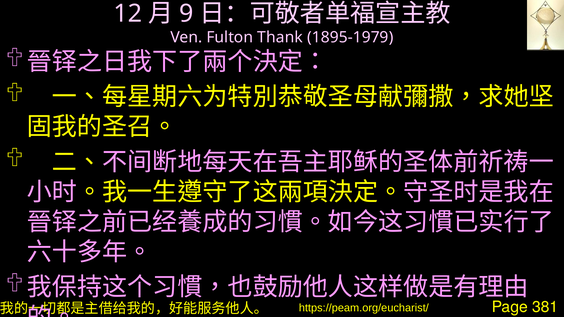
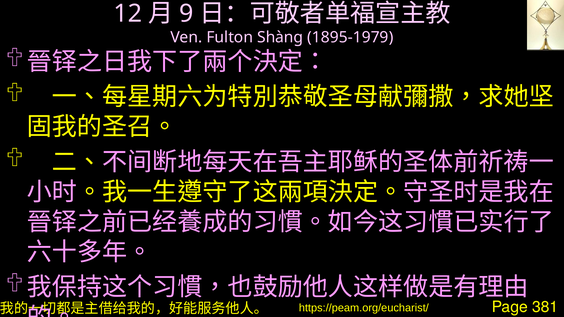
Thank: Thank -> Shàng (280, 37)
